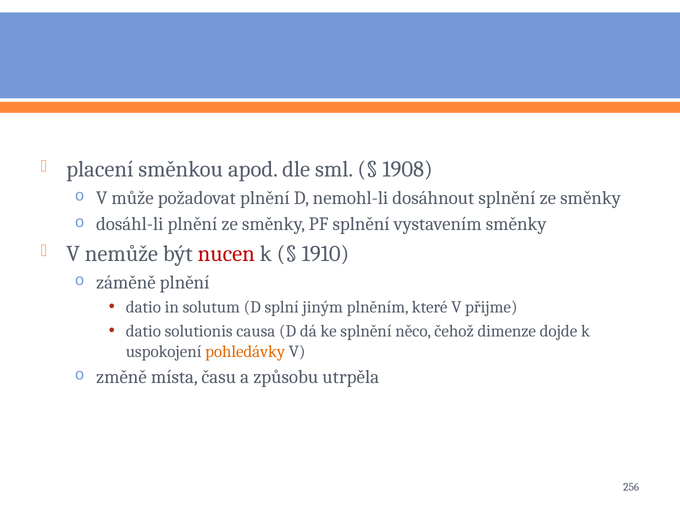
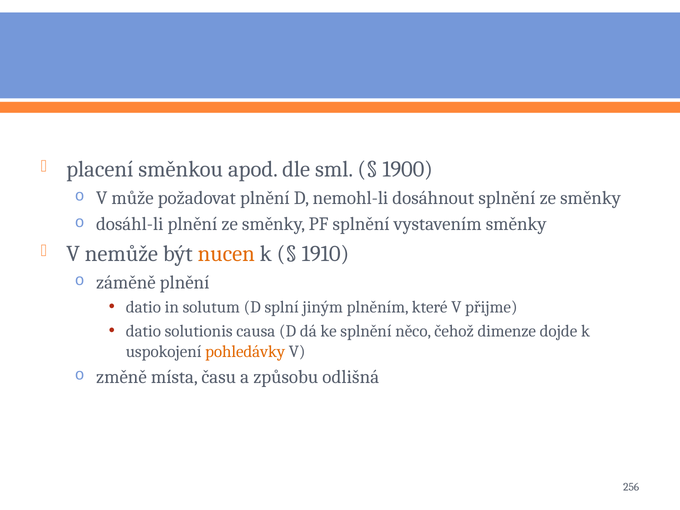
1908: 1908 -> 1900 (408, 169)
nucen colour: red -> orange (226, 254)
utrpěla: utrpěla -> odlišná (351, 377)
